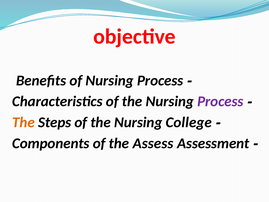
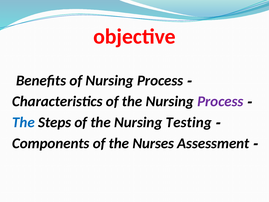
The colour: orange -> blue (23, 122)
College: College -> Testing (189, 122)
Assess: Assess -> Nurses (153, 143)
